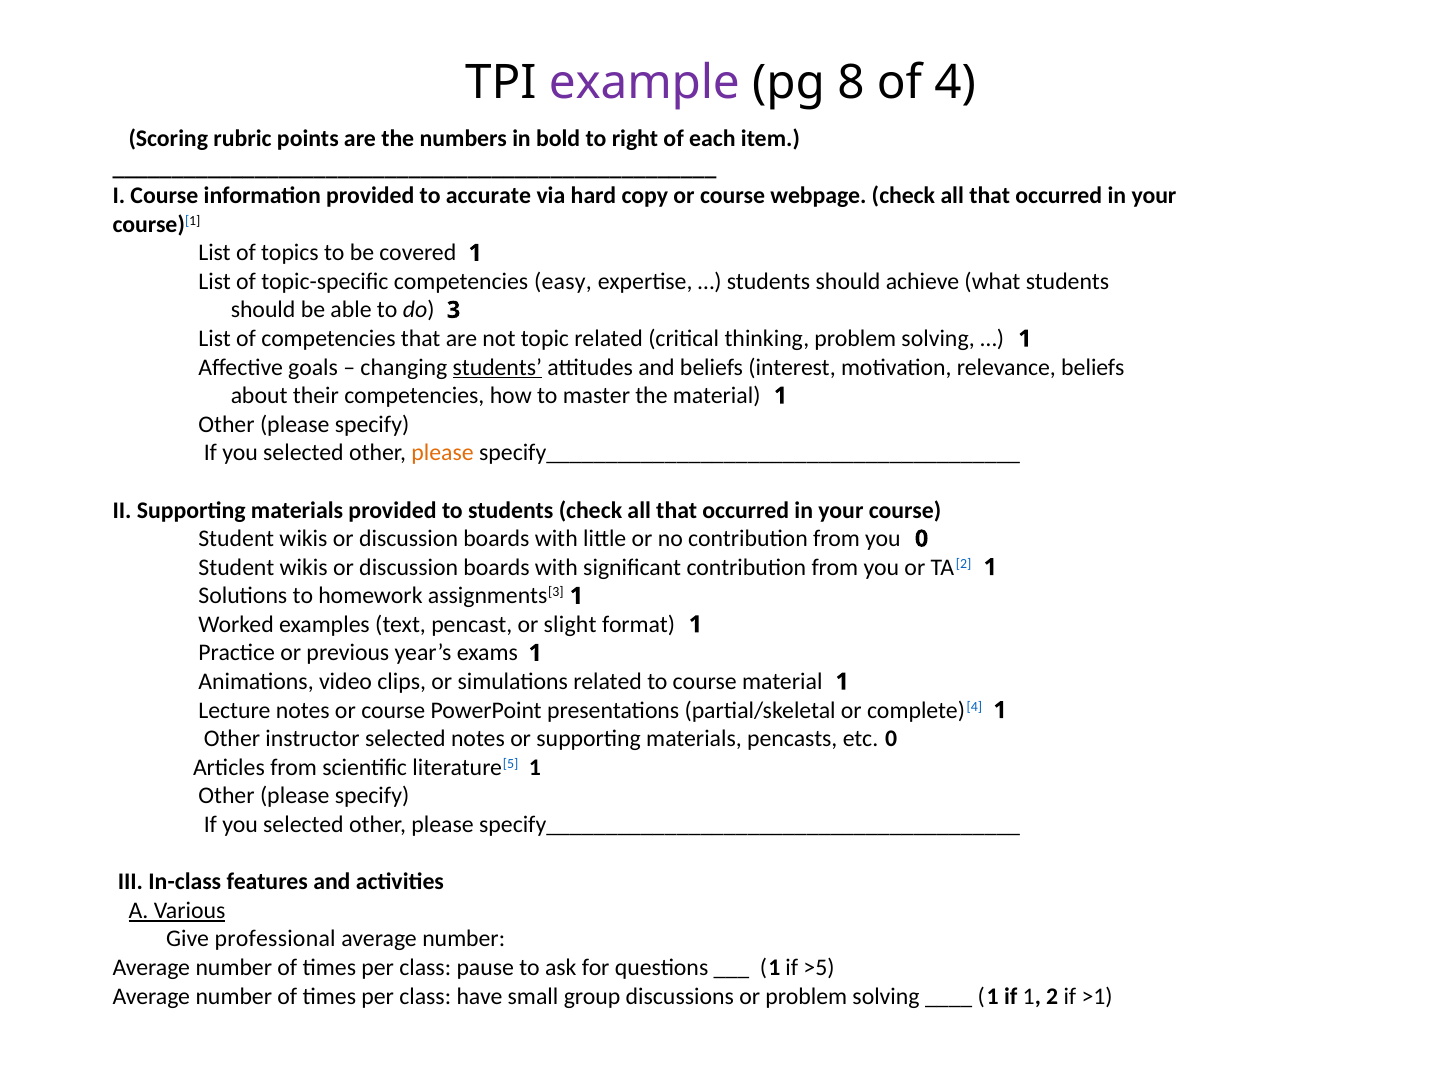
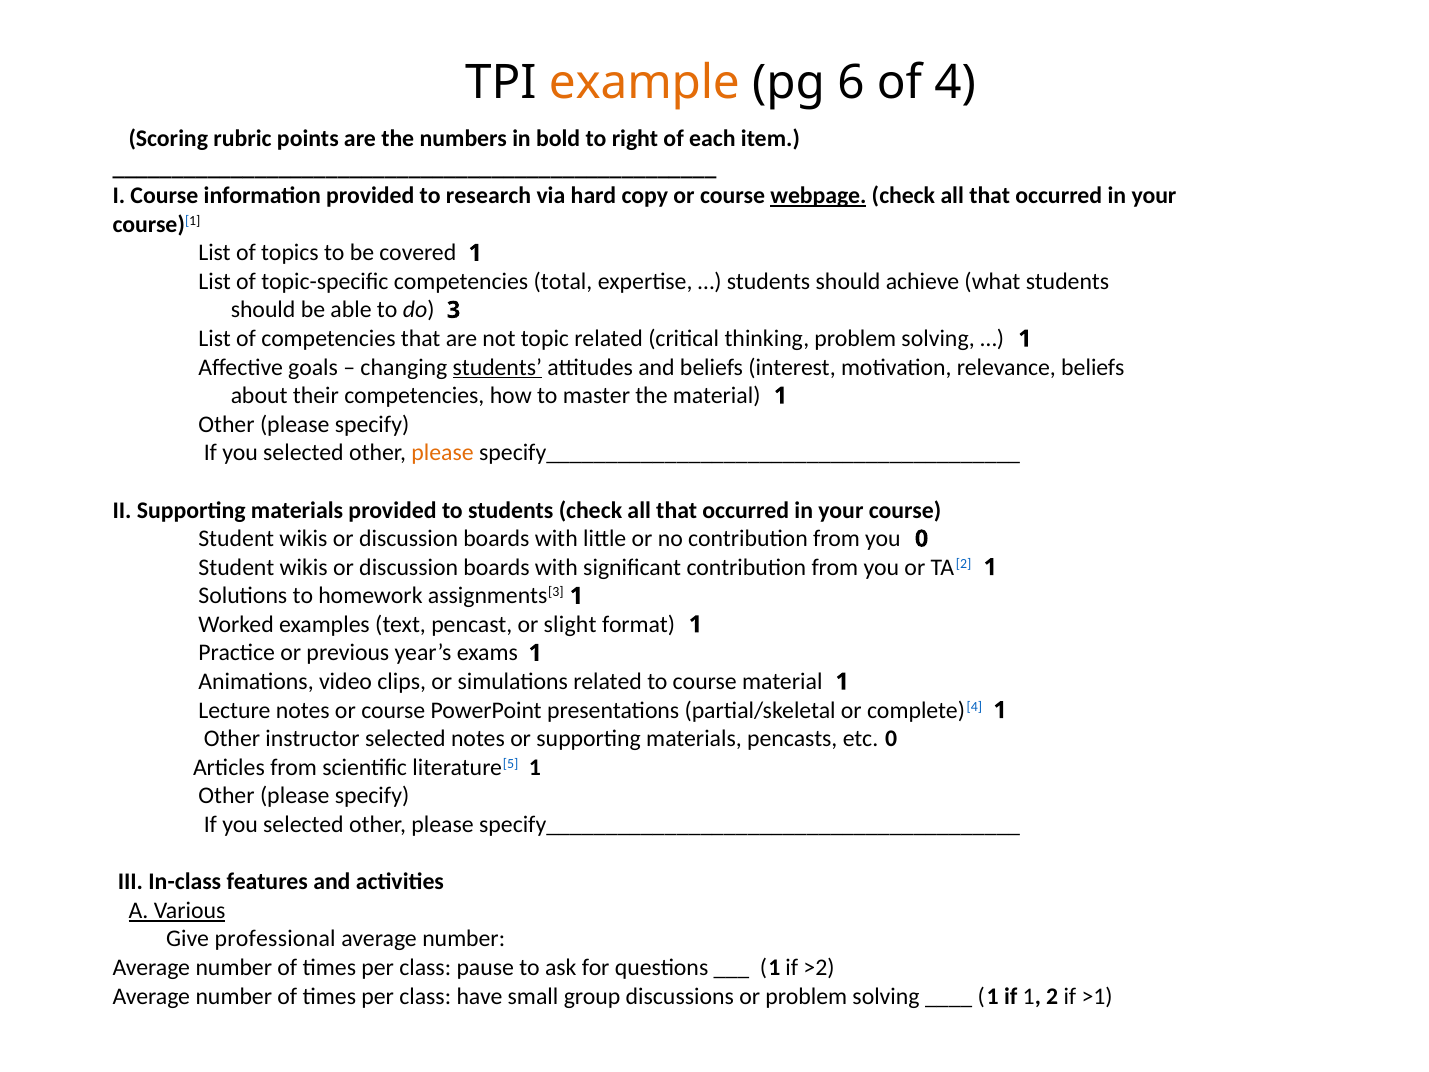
example colour: purple -> orange (644, 82)
8: 8 -> 6 (851, 82)
accurate: accurate -> research (489, 196)
webpage underline: none -> present (818, 196)
easy: easy -> total (563, 281)
>5: >5 -> >2 (819, 967)
